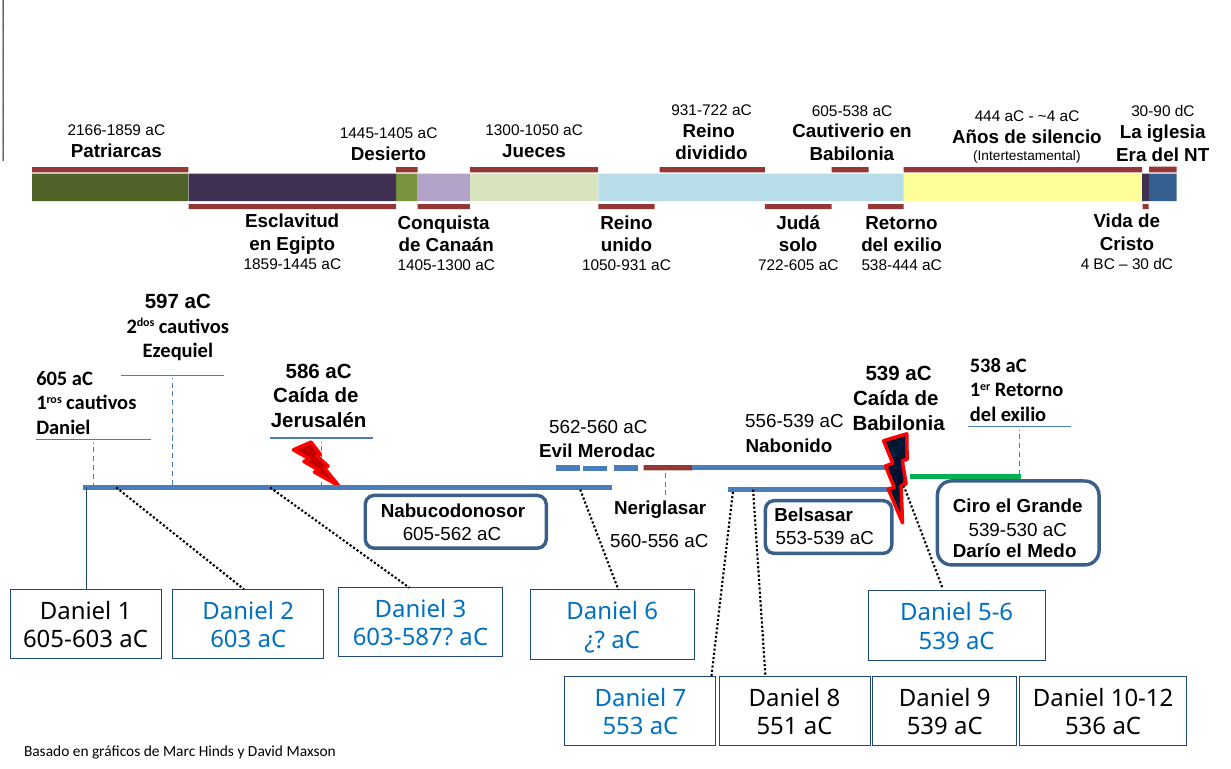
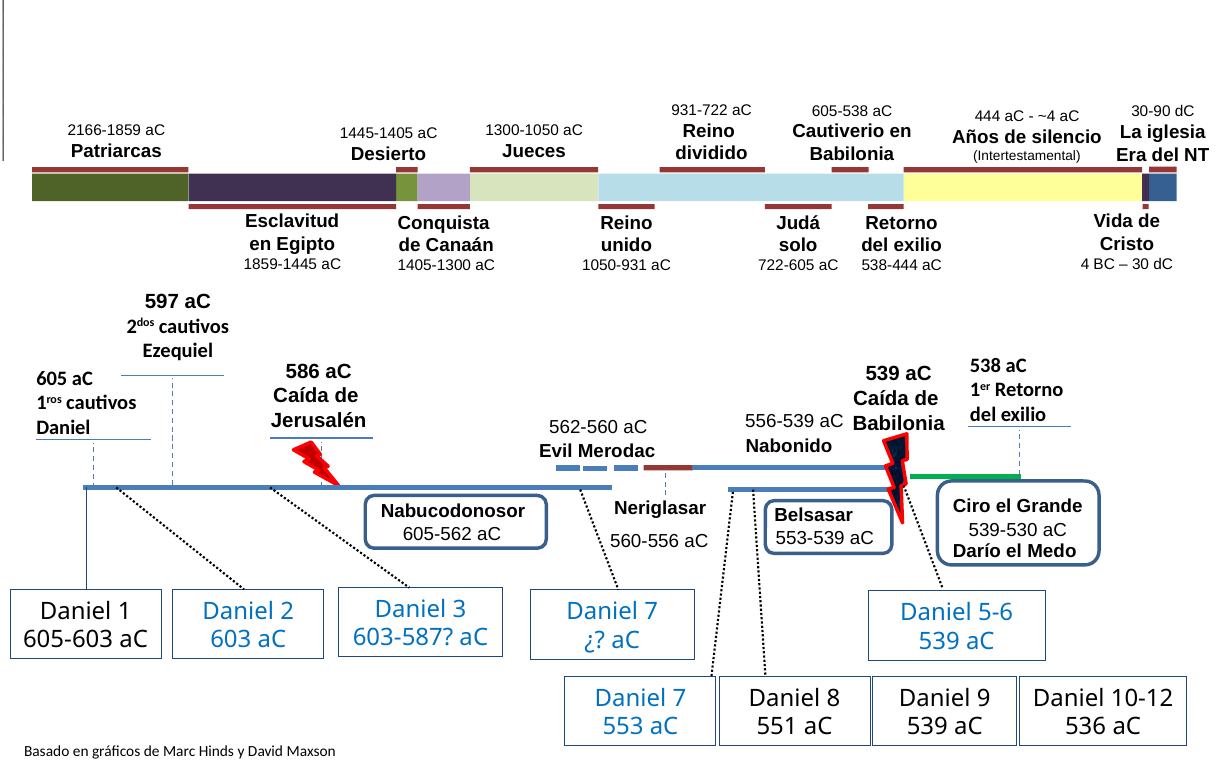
6: 6 -> 7 (651, 612)
